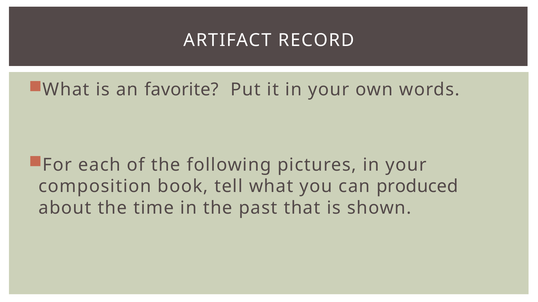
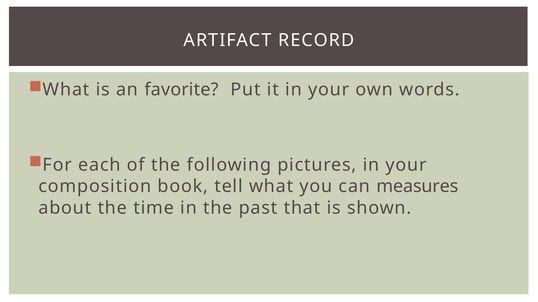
produced: produced -> measures (417, 187)
